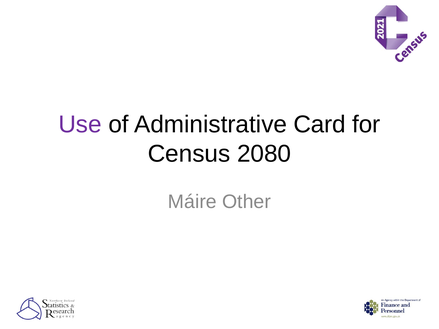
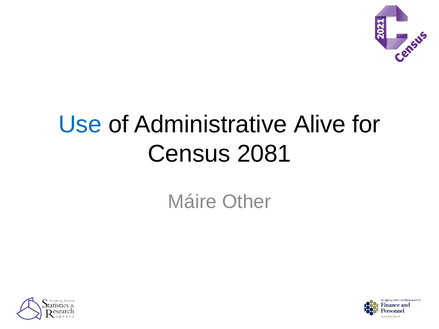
Use colour: purple -> blue (80, 125)
Card: Card -> Alive (320, 125)
2080: 2080 -> 2081 (264, 154)
